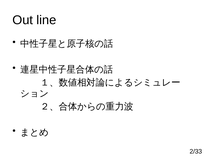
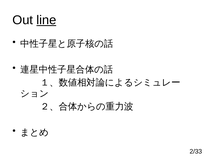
line underline: none -> present (46, 20)
